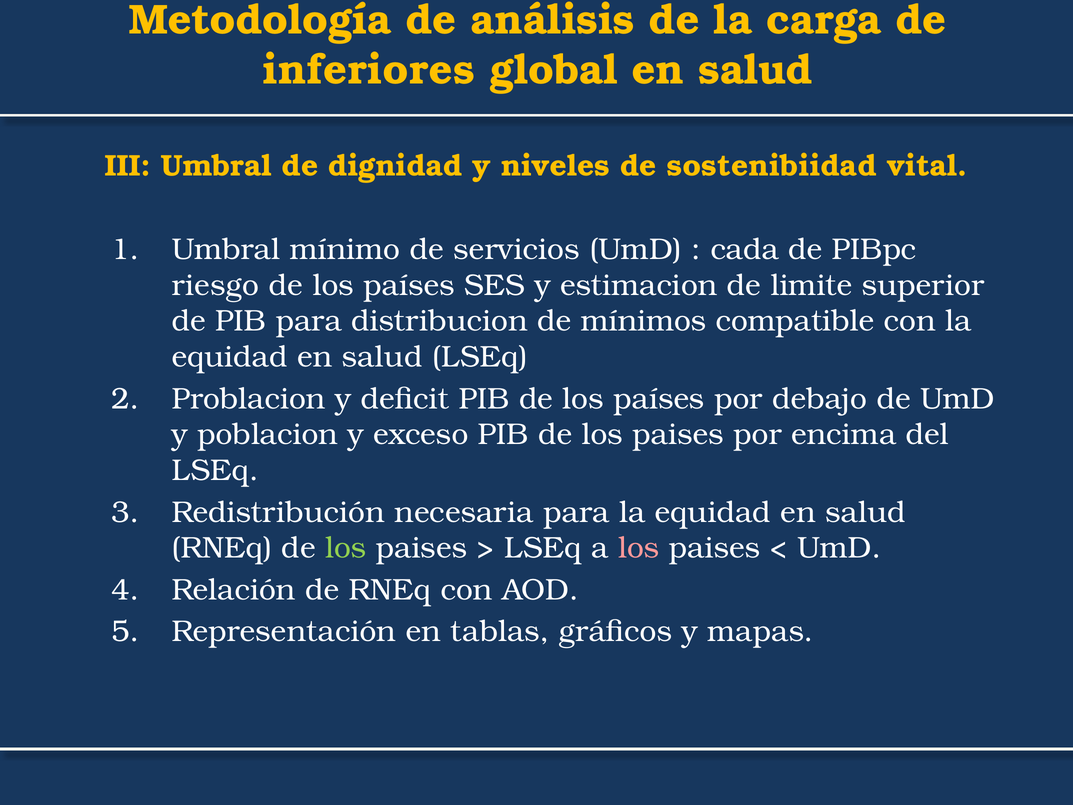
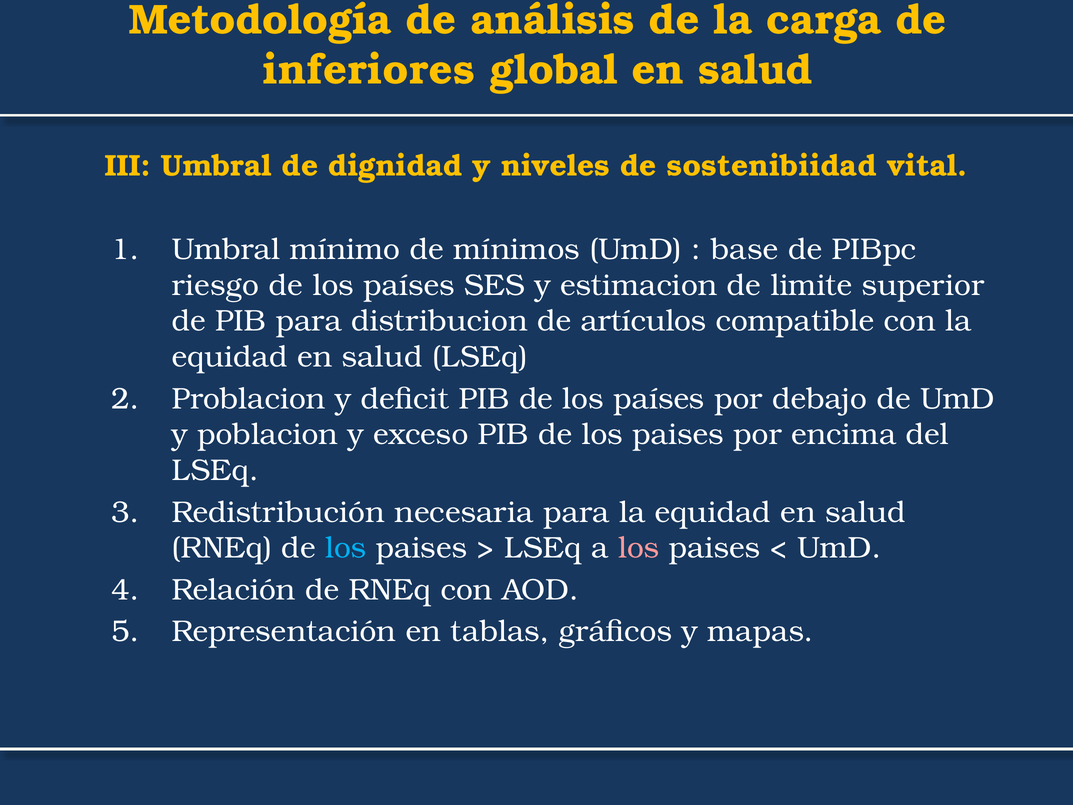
servicios: servicios -> mínimos (517, 249)
cada: cada -> base (744, 249)
mínimos: mínimos -> artículos (644, 321)
los colour: light green -> light blue (346, 548)
